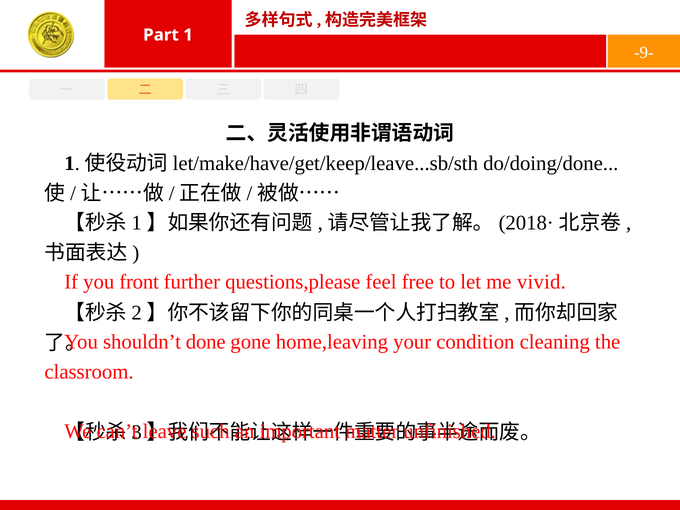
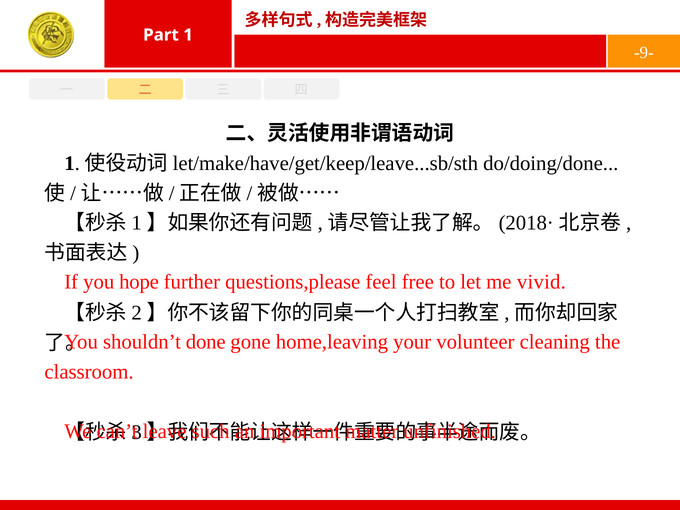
front: front -> hope (139, 282)
condition: condition -> volunteer (475, 342)
